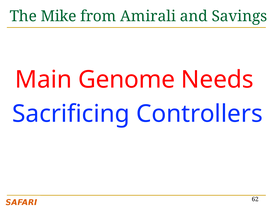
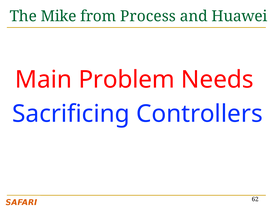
Amirali: Amirali -> Process (148, 16)
Savings: Savings -> Huawei (239, 16)
Genome: Genome -> Problem (127, 80)
